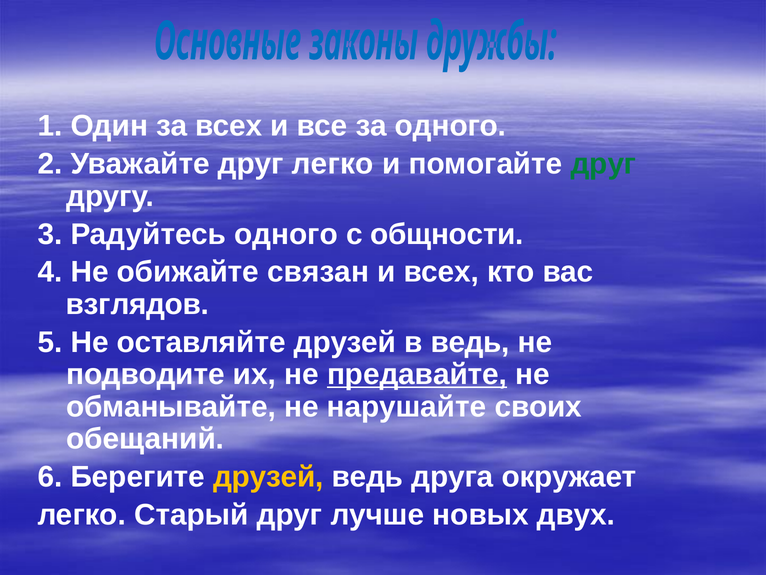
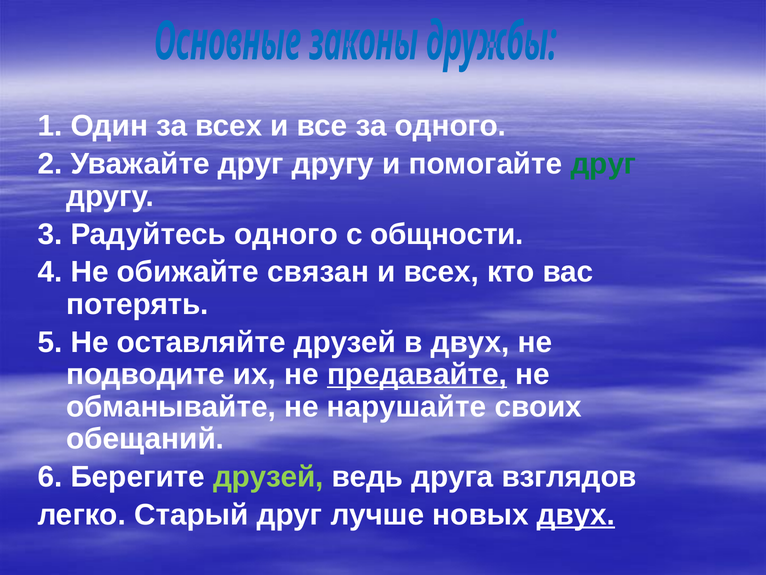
Уважайте друг легко: легко -> другу (333, 164)
взглядов: взглядов -> потерять (137, 304)
в ведь: ведь -> двух (470, 342)
друзей colour: yellow -> light green (268, 476)
окружает: окружает -> взглядов (569, 476)
двух underline: none -> present (576, 514)
